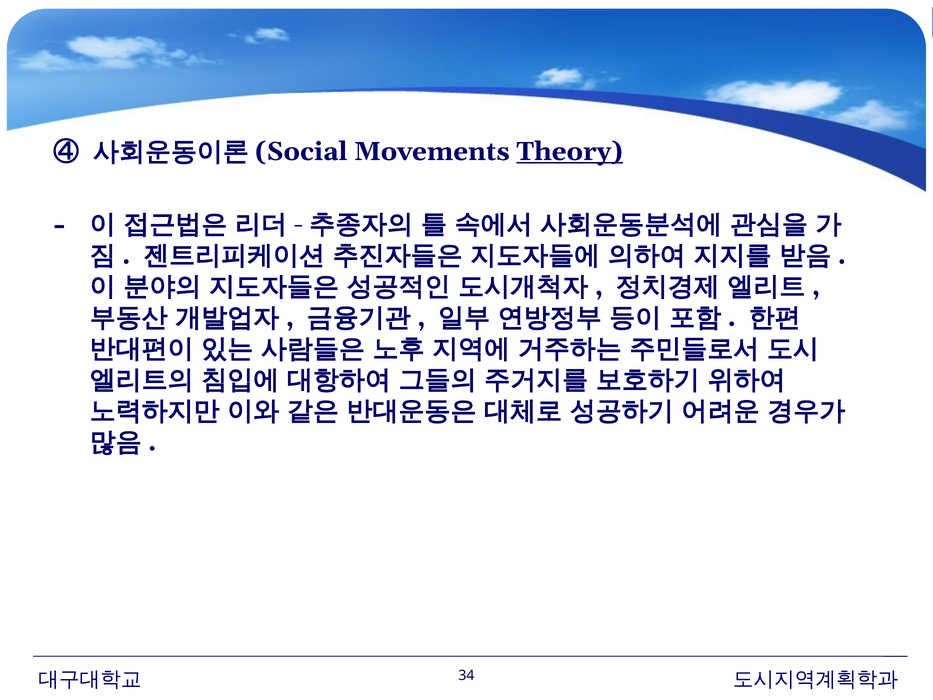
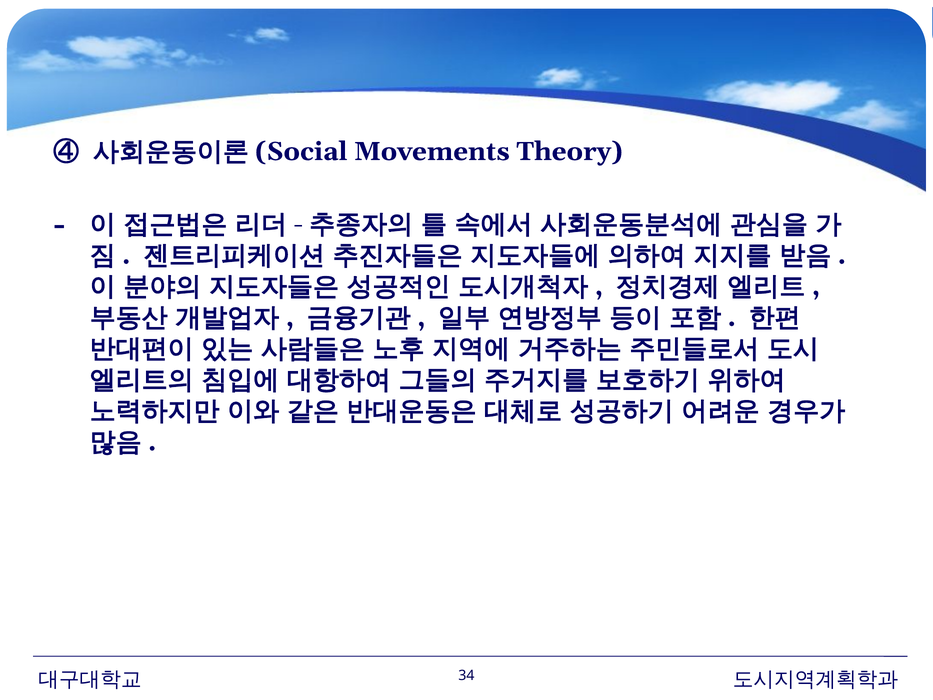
Theory underline: present -> none (570, 151)
